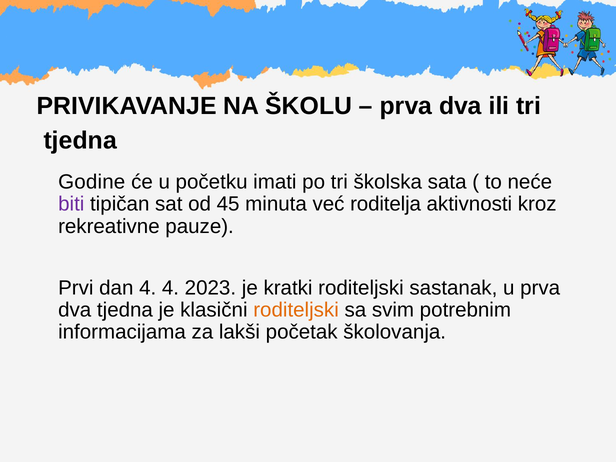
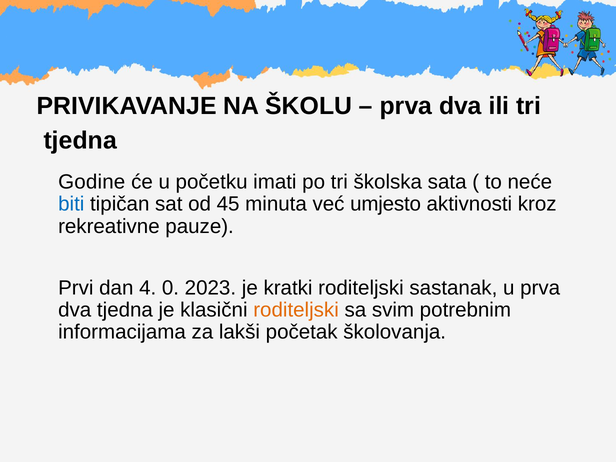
biti colour: purple -> blue (71, 204)
roditelja: roditelja -> umjesto (386, 204)
4 4: 4 -> 0 (170, 288)
